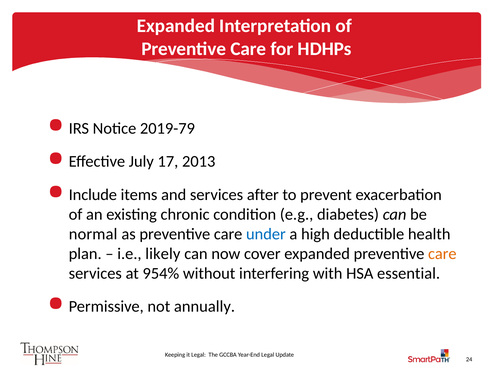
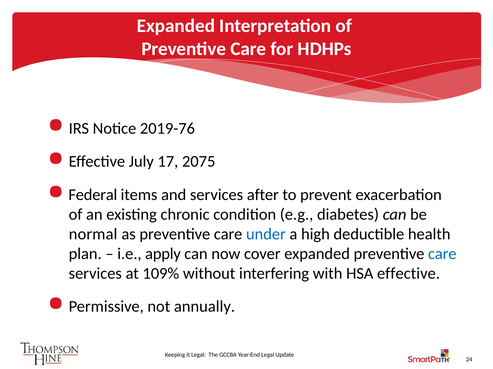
2019-79: 2019-79 -> 2019-76 (167, 129)
2013: 2013 -> 2075 (199, 162)
Include: Include -> Federal (93, 195)
likely: likely -> apply (163, 254)
care colour: orange -> blue (442, 254)
954%: 954% -> 109% (161, 274)
HSA essential: essential -> effective (409, 274)
